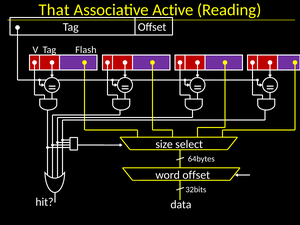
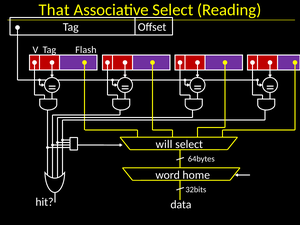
Associative Active: Active -> Select (173, 10)
size: size -> will (164, 144)
word offset: offset -> home (196, 175)
